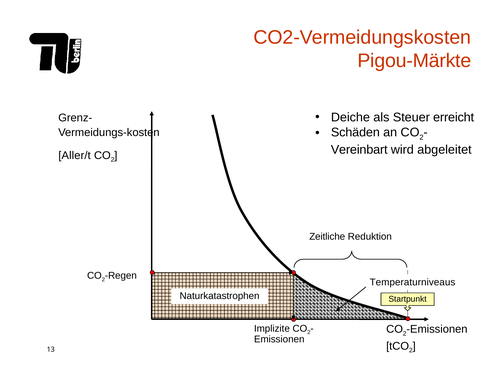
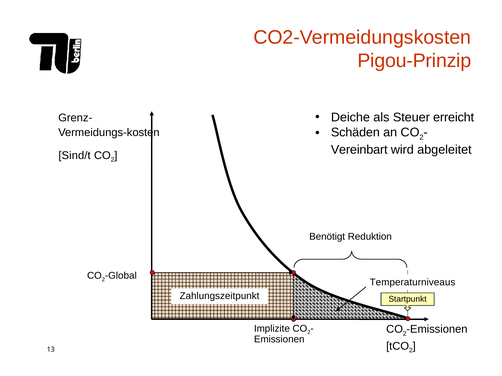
Pigou-Märkte: Pigou-Märkte -> Pigou-Prinzip (414, 61)
Aller/t: Aller/t -> Sind/t (75, 156)
Zeitliche: Zeitliche -> Benötigt (327, 237)
Regen: Regen -> Global (121, 276)
Naturkatastrophen: Naturkatastrophen -> Zahlungszeitpunkt (220, 296)
